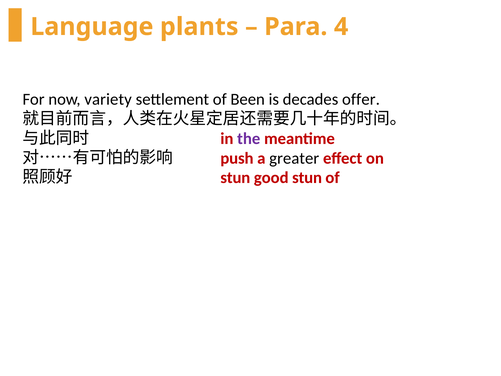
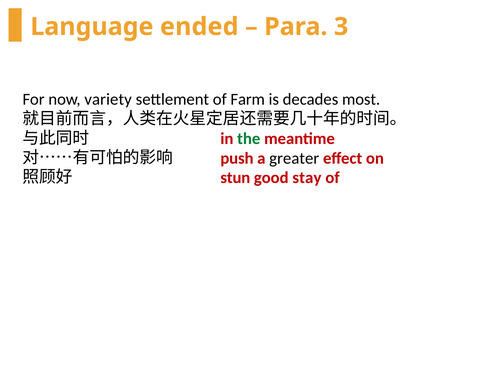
plants: plants -> ended (199, 27)
4: 4 -> 3 (341, 27)
Been: Been -> Farm (248, 99)
offer: offer -> most (361, 99)
the colour: purple -> green (249, 139)
good stun: stun -> stay (307, 178)
